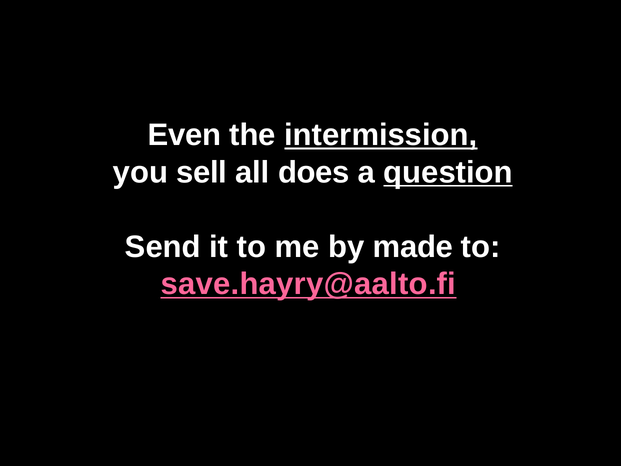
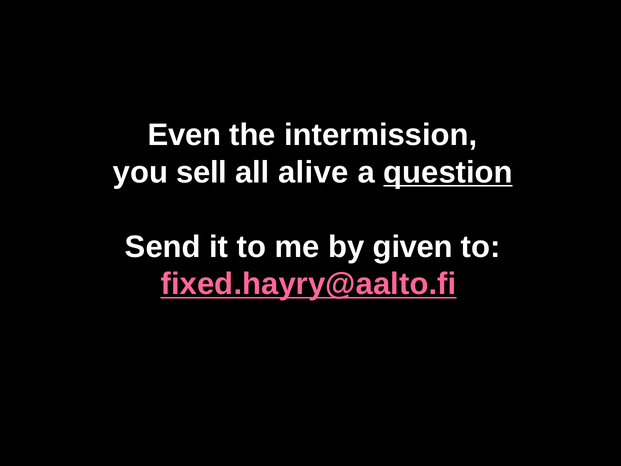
intermission underline: present -> none (381, 135)
does: does -> alive (313, 172)
made: made -> given (413, 247)
save.hayry@aalto.fi: save.hayry@aalto.fi -> fixed.hayry@aalto.fi (308, 284)
